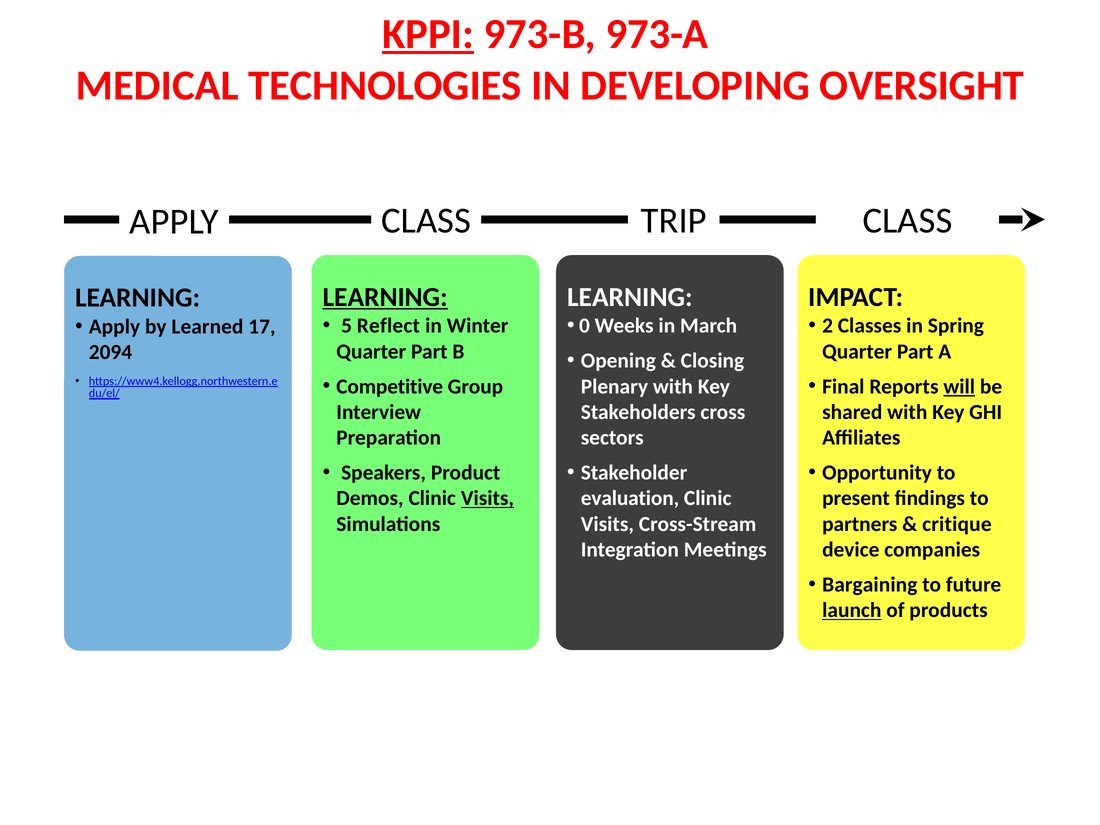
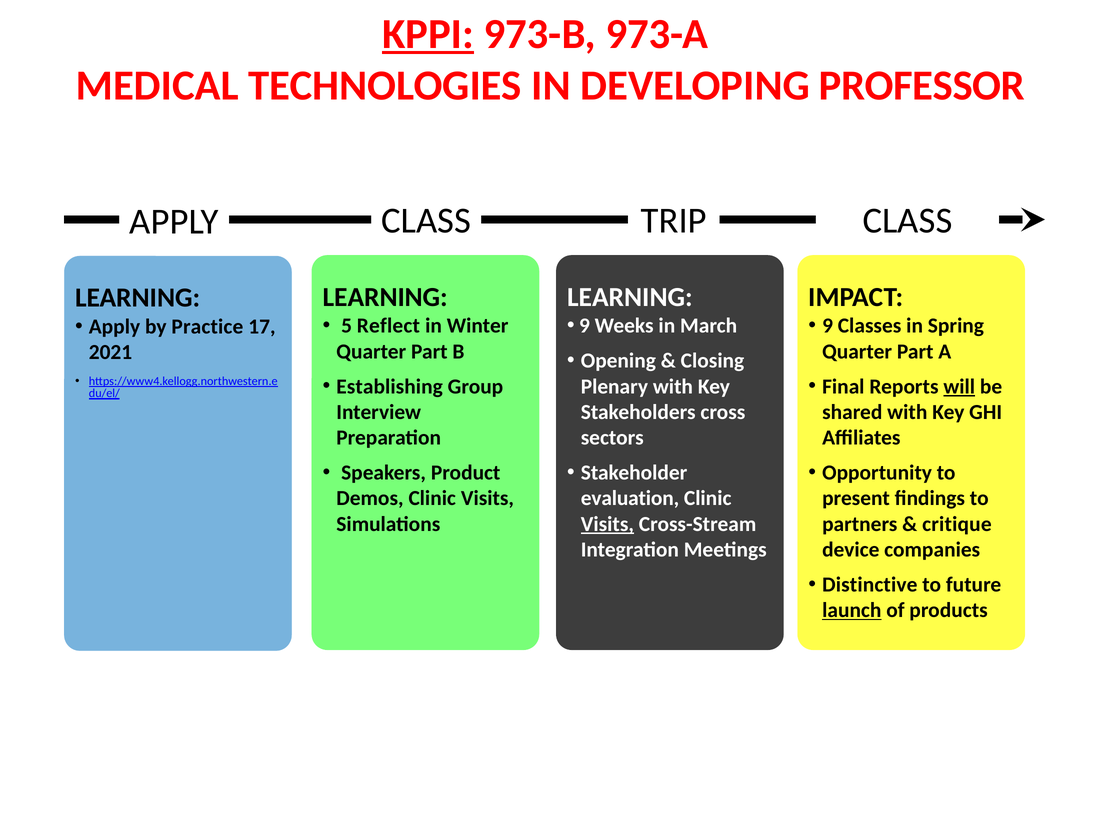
OVERSIGHT: OVERSIGHT -> PROFESSOR (922, 85)
LEARNING underline: present -> none (385, 297)
0: 0 -> 9 (585, 326)
2: 2 -> 9 (828, 326)
Learned: Learned -> Practice (207, 327)
2094: 2094 -> 2021 (111, 352)
Competitive: Competitive -> Establishing (390, 386)
Visits underline: present -> none (487, 498)
Visits underline: none -> present (607, 524)
Bargaining: Bargaining -> Distinctive (870, 585)
